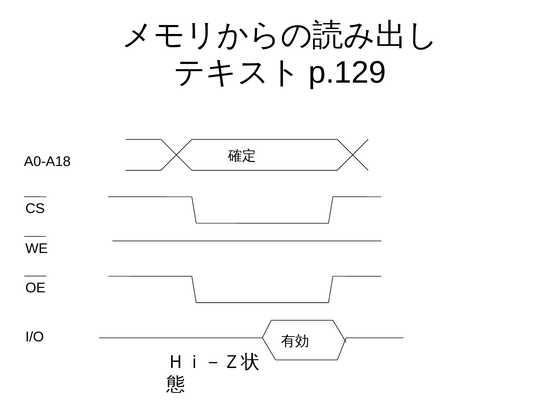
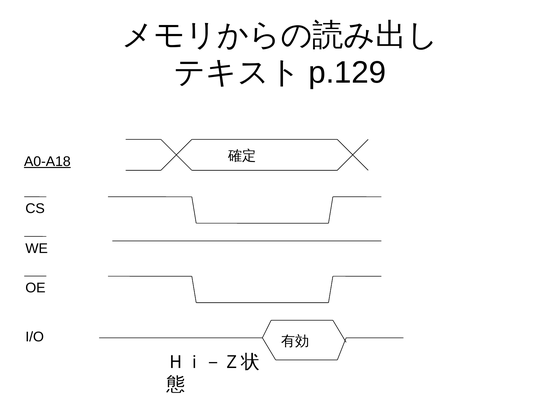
A0-A18 underline: none -> present (47, 162)
